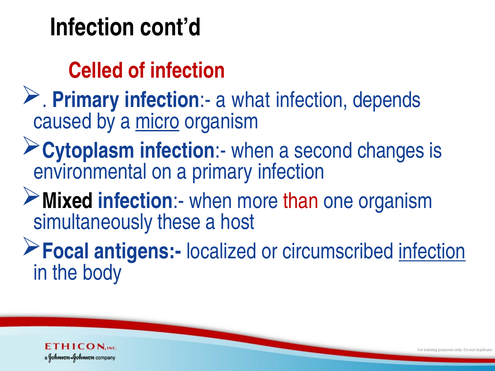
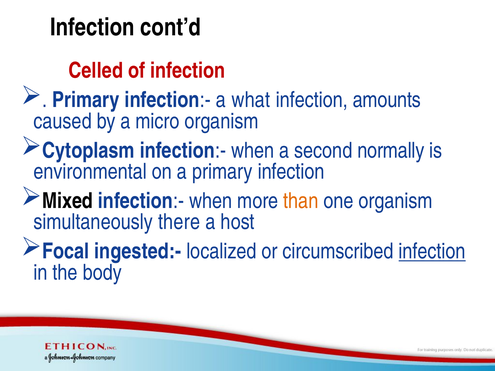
depends: depends -> amounts (387, 100)
micro underline: present -> none (157, 121)
changes: changes -> normally (391, 151)
than colour: red -> orange (301, 201)
these: these -> there (179, 222)
antigens:-: antigens:- -> ingested:- (138, 252)
